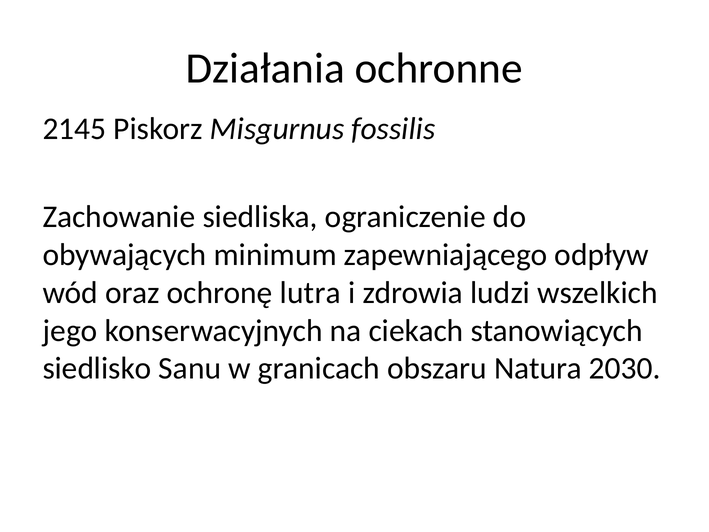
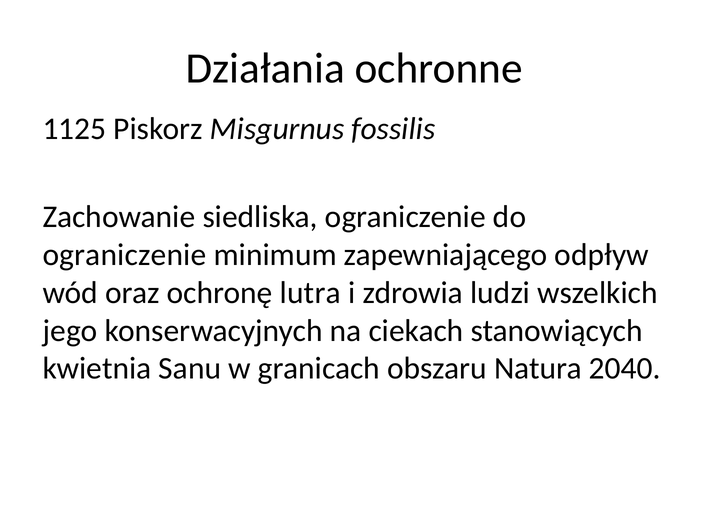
2145: 2145 -> 1125 (74, 129)
obywających: obywających -> ograniczenie (124, 255)
siedlisko: siedlisko -> kwietnia (97, 368)
2030: 2030 -> 2040 (625, 368)
